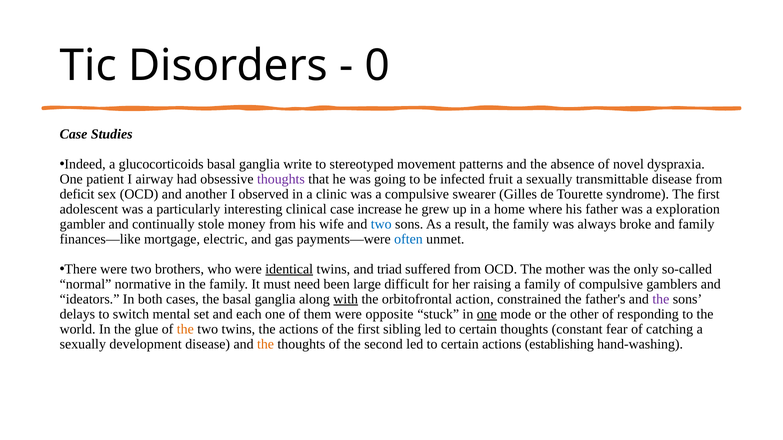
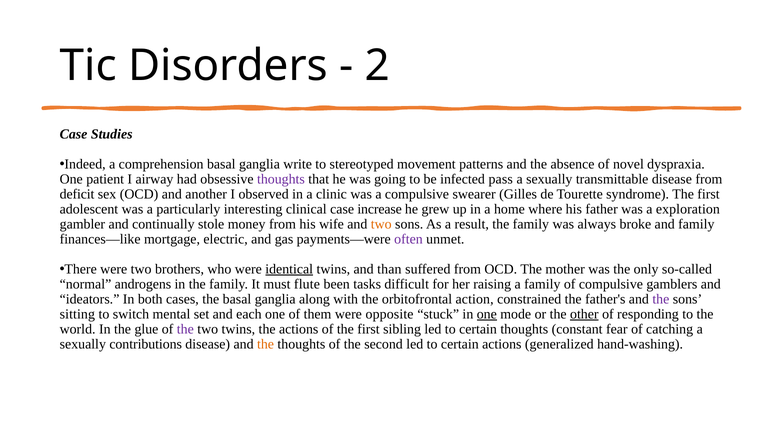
0: 0 -> 2 (377, 66)
glucocorticoids: glucocorticoids -> comprehension (161, 164)
fruit: fruit -> pass (501, 179)
two colour: blue -> orange (381, 224)
often colour: blue -> purple (409, 239)
triad: triad -> than (389, 269)
normative: normative -> androgens (143, 284)
need: need -> flute (307, 284)
large: large -> tasks (367, 284)
with underline: present -> none (346, 299)
delays: delays -> sitting (77, 314)
other underline: none -> present (584, 314)
the colour: orange -> purple (185, 329)
development: development -> contributions (146, 344)
establishing: establishing -> generalized (559, 344)
